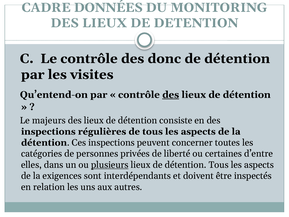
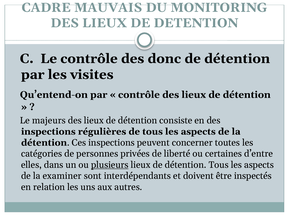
DONNÉES: DONNÉES -> MAUVAIS (108, 8)
des underline: present -> none (171, 95)
exigences: exigences -> examiner (62, 176)
